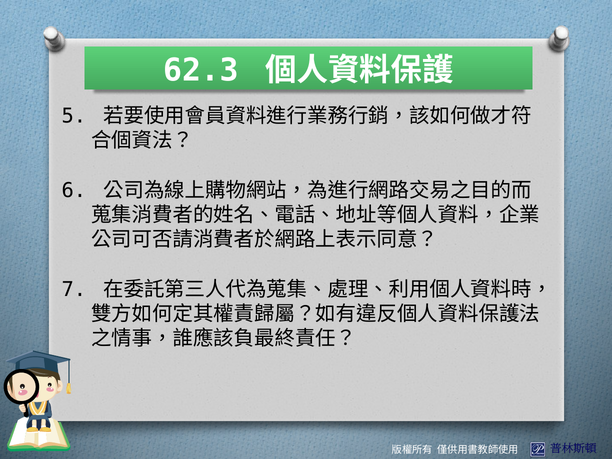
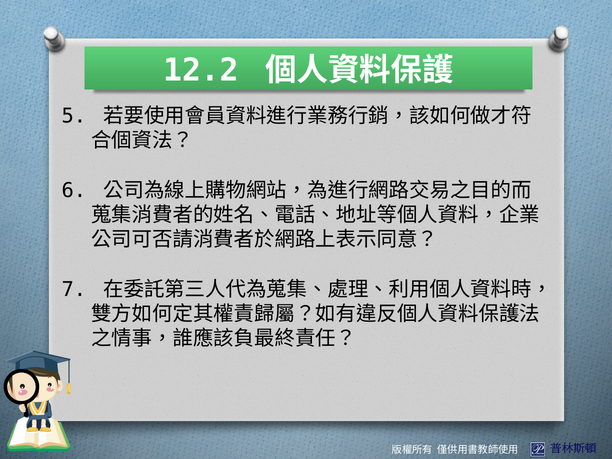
62.3: 62.3 -> 12.2 (201, 70)
